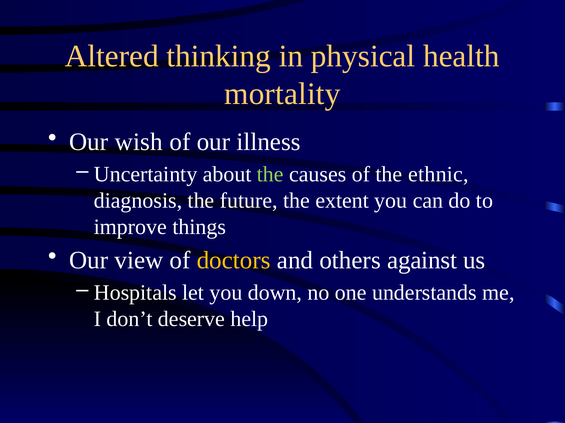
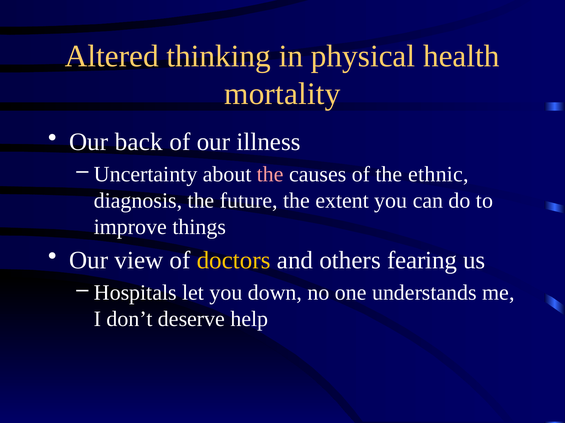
wish: wish -> back (139, 142)
the colour: light green -> pink (270, 175)
against: against -> fearing (422, 261)
